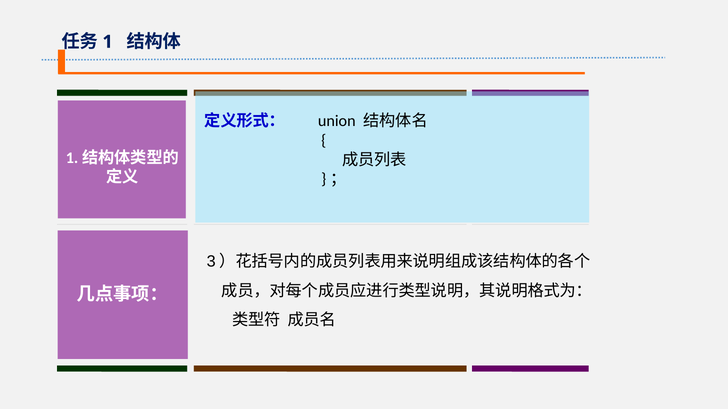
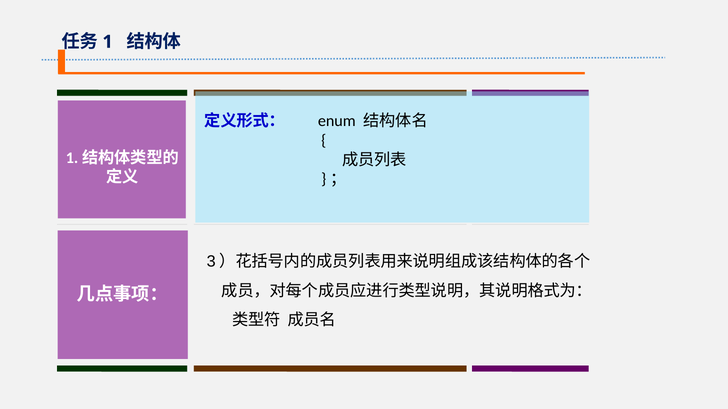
union: union -> enum (337, 121)
